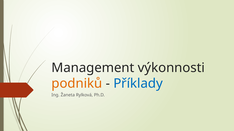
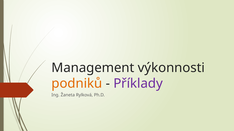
Příklady colour: blue -> purple (138, 84)
